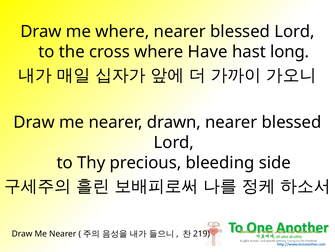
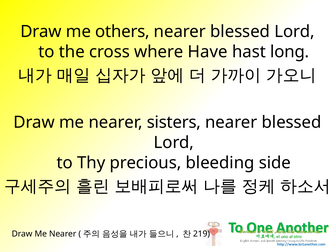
me where: where -> others (122, 32)
drawn: drawn -> sisters (174, 122)
